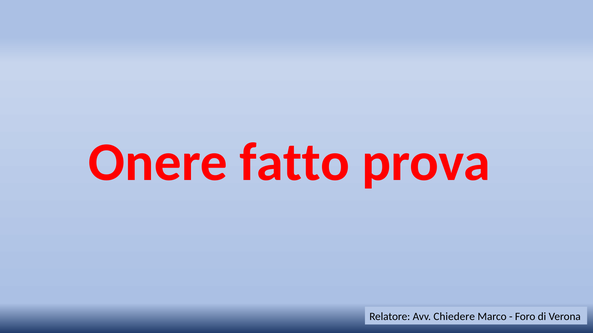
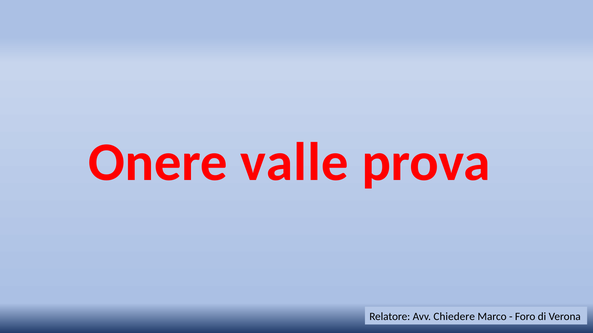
fatto: fatto -> valle (294, 163)
